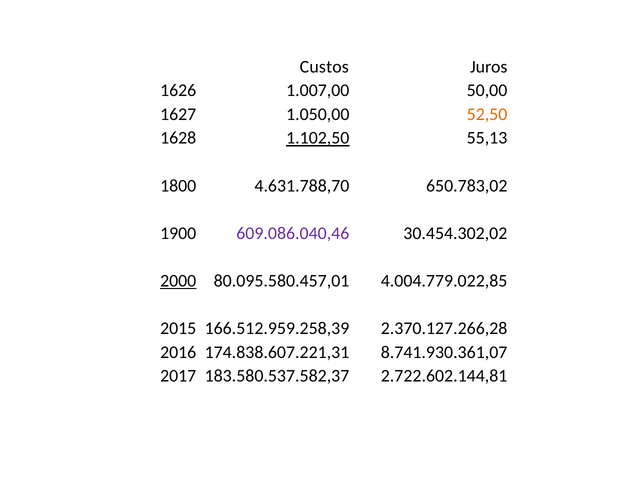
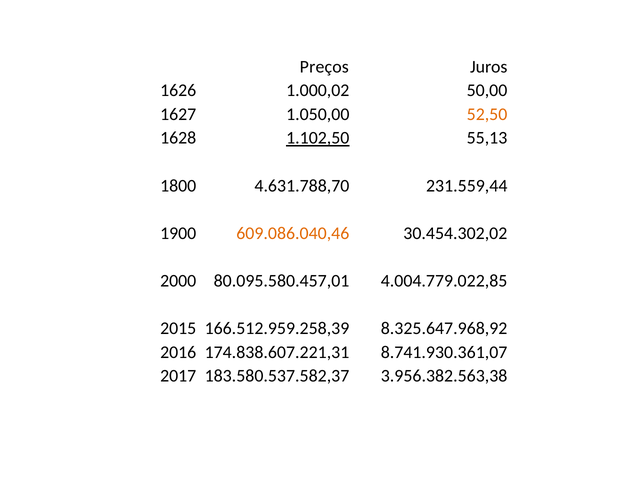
Custos: Custos -> Preços (324, 67)
1.007,00: 1.007,00 -> 1.000,02 (318, 91)
650.783,02: 650.783,02 -> 231.559,44 (467, 186)
609.086.040,46 colour: purple -> orange (293, 233)
2000 underline: present -> none (178, 281)
2.370.127.266,28: 2.370.127.266,28 -> 8.325.647.968,92 (444, 329)
2.722.602.144,81: 2.722.602.144,81 -> 3.956.382.563,38 (444, 376)
